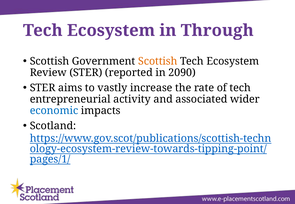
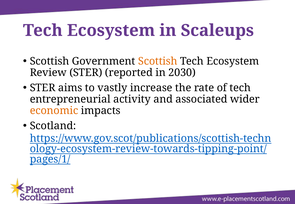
Through: Through -> Scaleups (217, 30)
2090: 2090 -> 2030 (182, 73)
economic colour: blue -> orange (54, 111)
